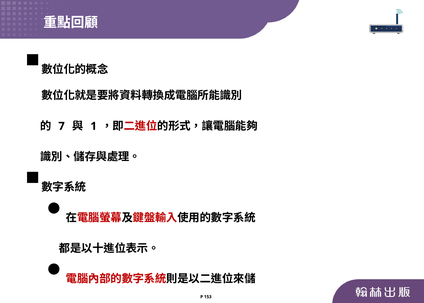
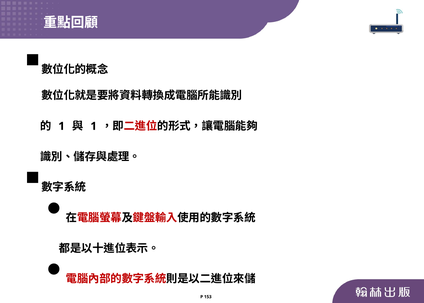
7: 7 -> 1 (62, 126)
